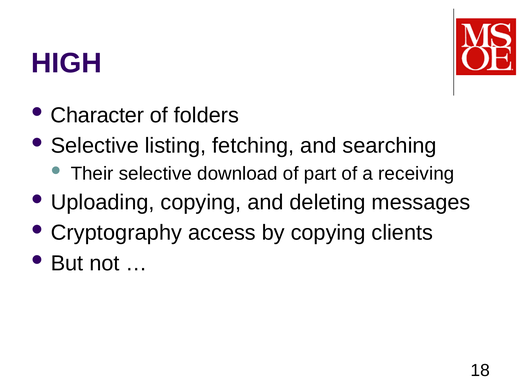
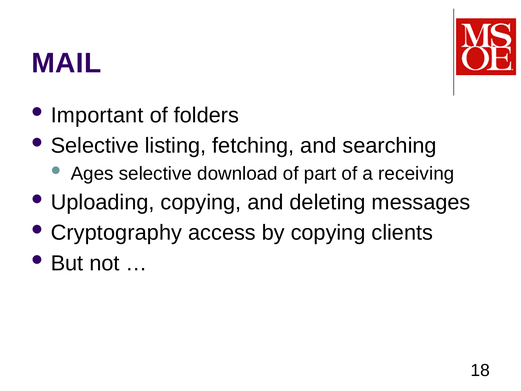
HIGH: HIGH -> MAIL (66, 63)
Character: Character -> Important (97, 115)
Their: Their -> Ages (92, 173)
